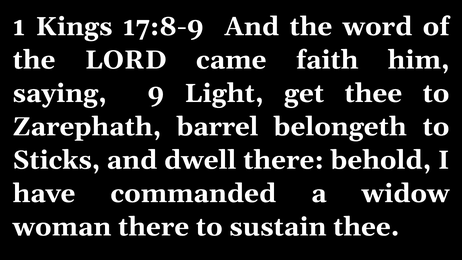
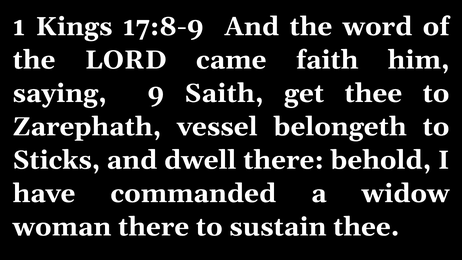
Light: Light -> Saith (224, 93)
barrel: barrel -> vessel (217, 127)
